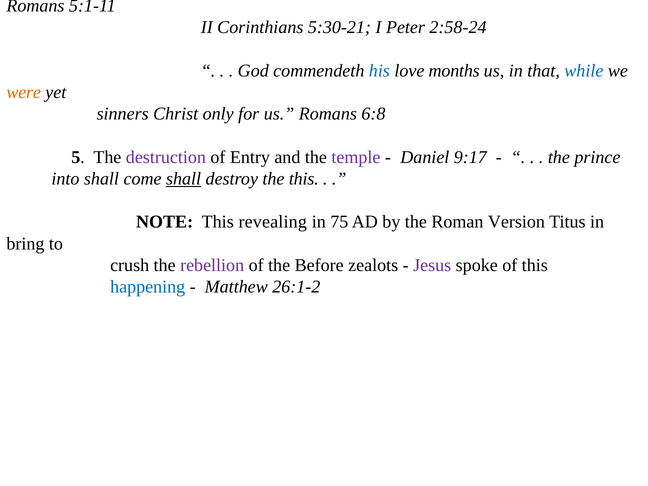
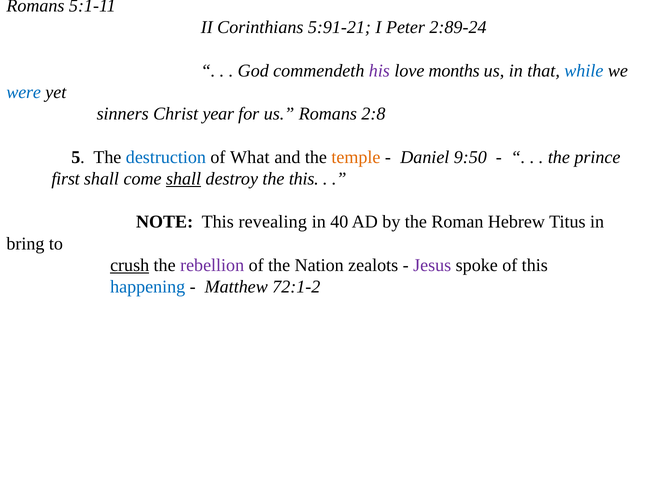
5:30-21: 5:30-21 -> 5:91-21 (339, 28)
2:58-24: 2:58-24 -> 2:89-24 (458, 28)
his colour: blue -> purple (379, 71)
were colour: orange -> blue (24, 92)
only: only -> year (218, 114)
6:8: 6:8 -> 2:8 (373, 114)
destruction colour: purple -> blue (166, 157)
Entry: Entry -> What (250, 157)
temple colour: purple -> orange (356, 157)
9:17: 9:17 -> 9:50 (470, 157)
into: into -> first (66, 179)
75: 75 -> 40 (339, 222)
Version: Version -> Hebrew (516, 222)
crush underline: none -> present (130, 265)
Before: Before -> Nation (319, 265)
26:1-2: 26:1-2 -> 72:1-2 (296, 287)
